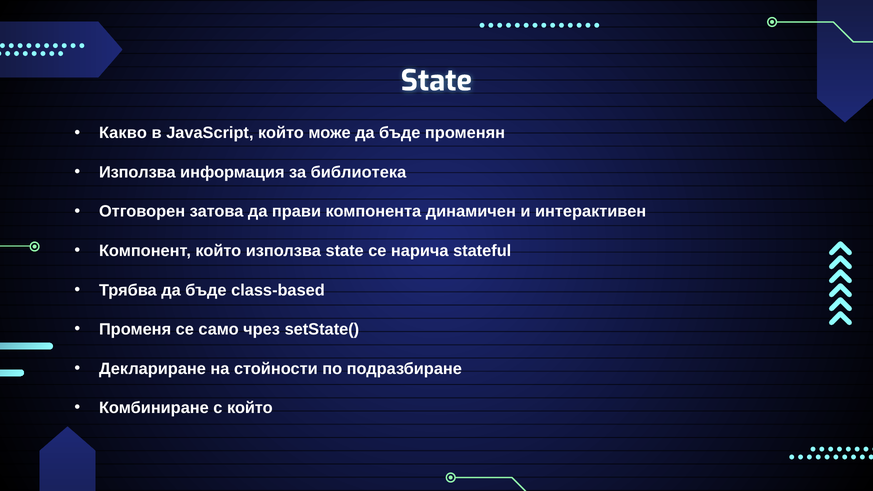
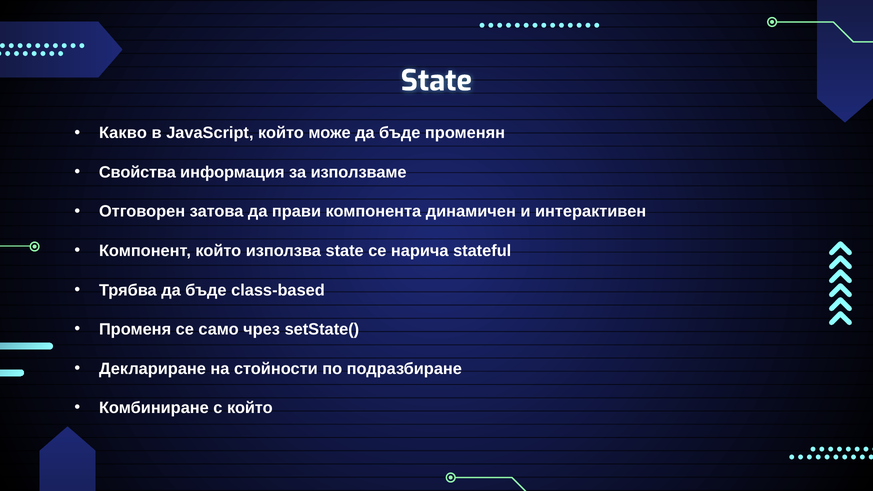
Използва: Използва -> Свойства (137, 172)
библиотека: библиотека -> използваме (359, 172)
